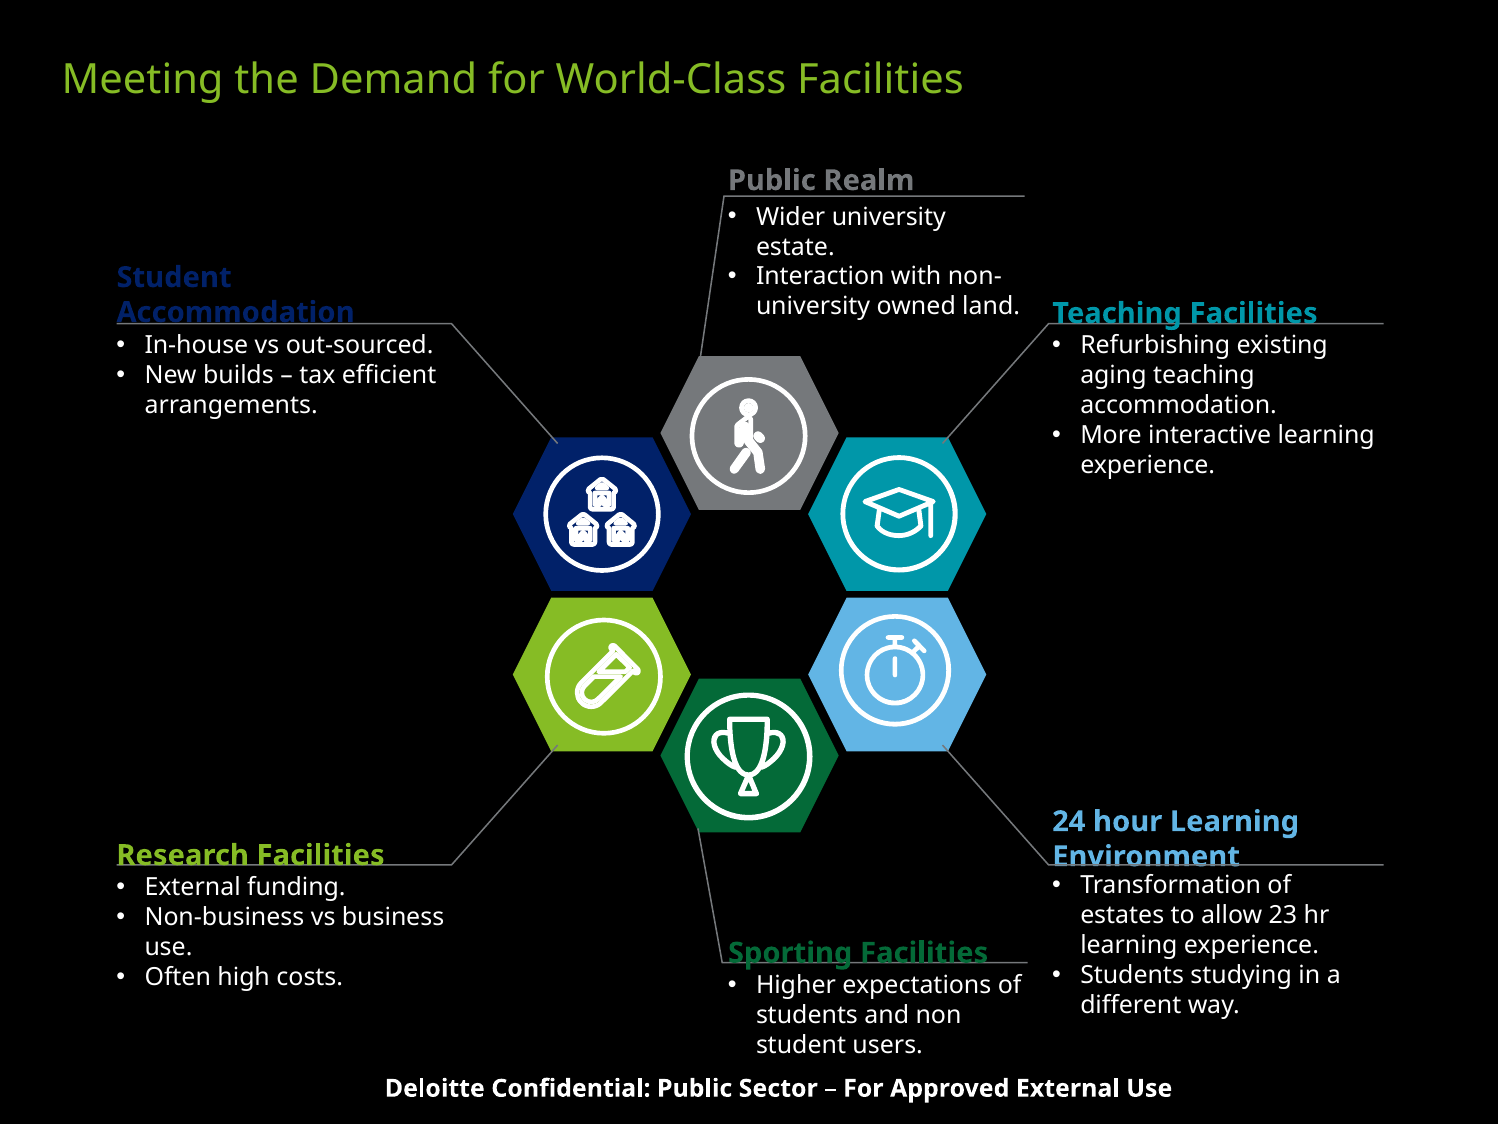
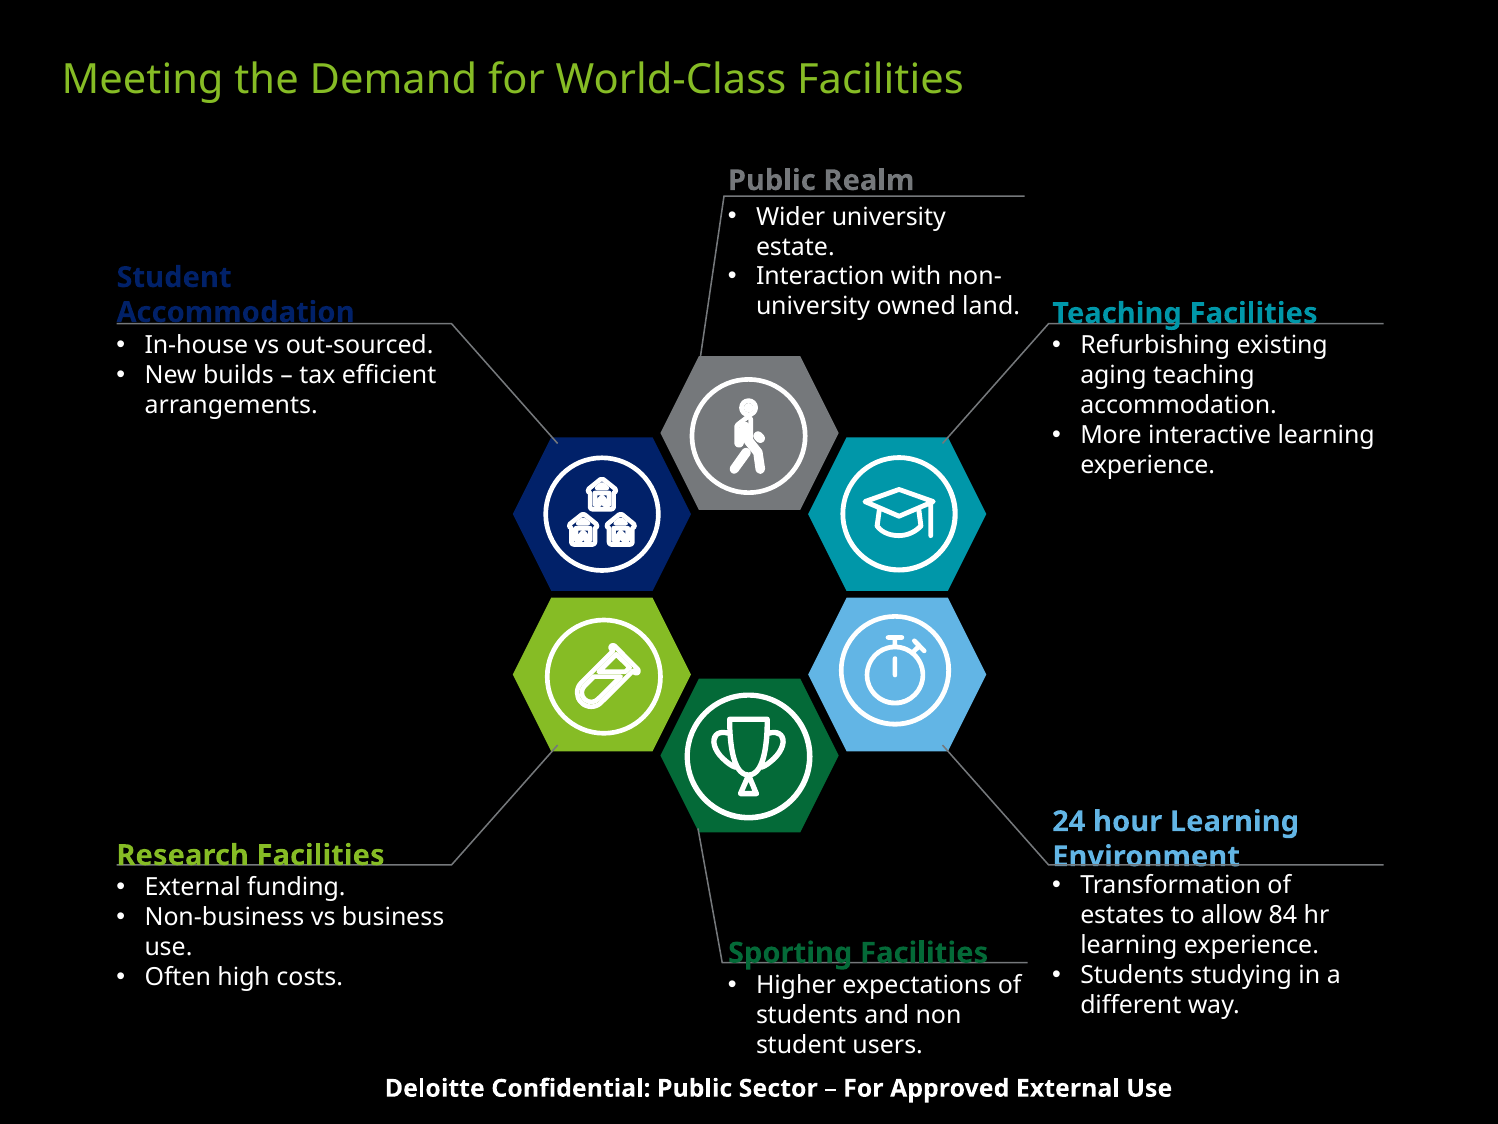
23: 23 -> 84 (1283, 915)
